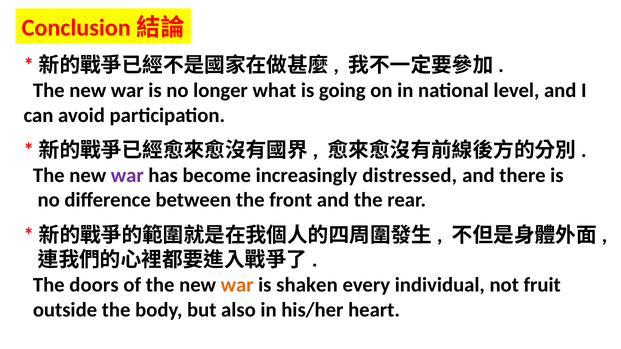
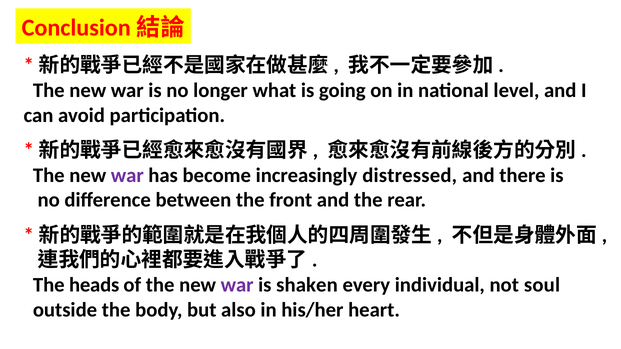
doors: doors -> heads (94, 285)
war colour: orange -> purple (237, 285)
fruit: fruit -> soul (542, 285)
